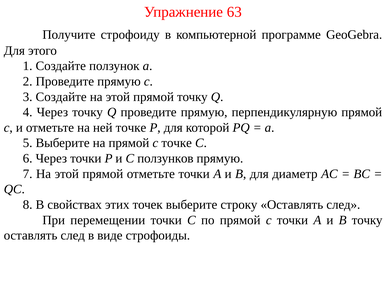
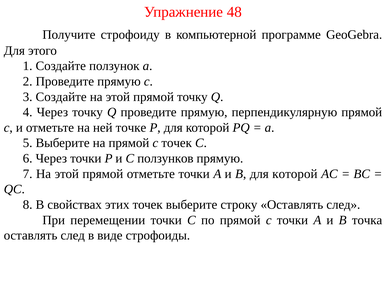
63: 63 -> 48 (234, 12)
c точке: точке -> точек (177, 143)
B для диаметр: диаметр -> которой (295, 174)
B точку: точку -> точка (367, 220)
